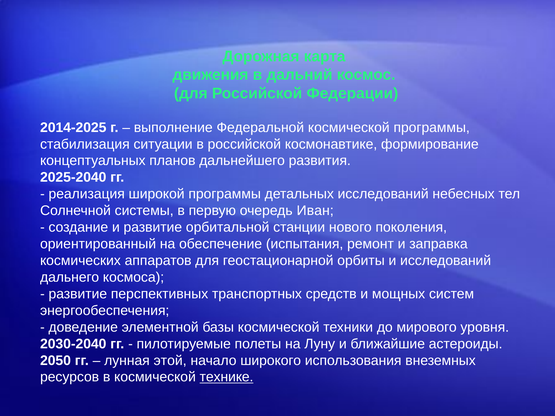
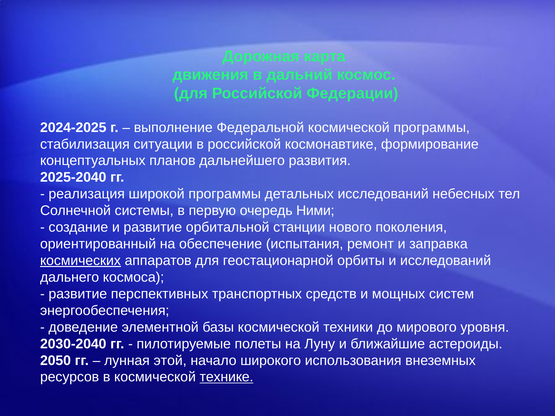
2014-2025: 2014-2025 -> 2024-2025 (73, 128)
Иван: Иван -> Ними (315, 211)
космических underline: none -> present (80, 261)
